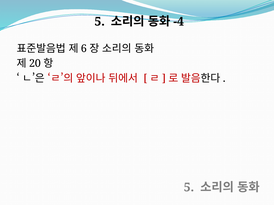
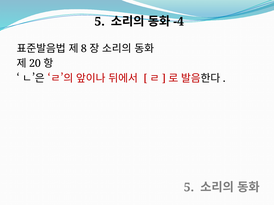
6: 6 -> 8 (84, 49)
